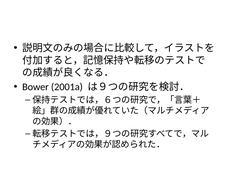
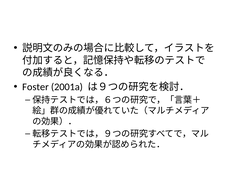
Bower: Bower -> Foster (36, 87)
